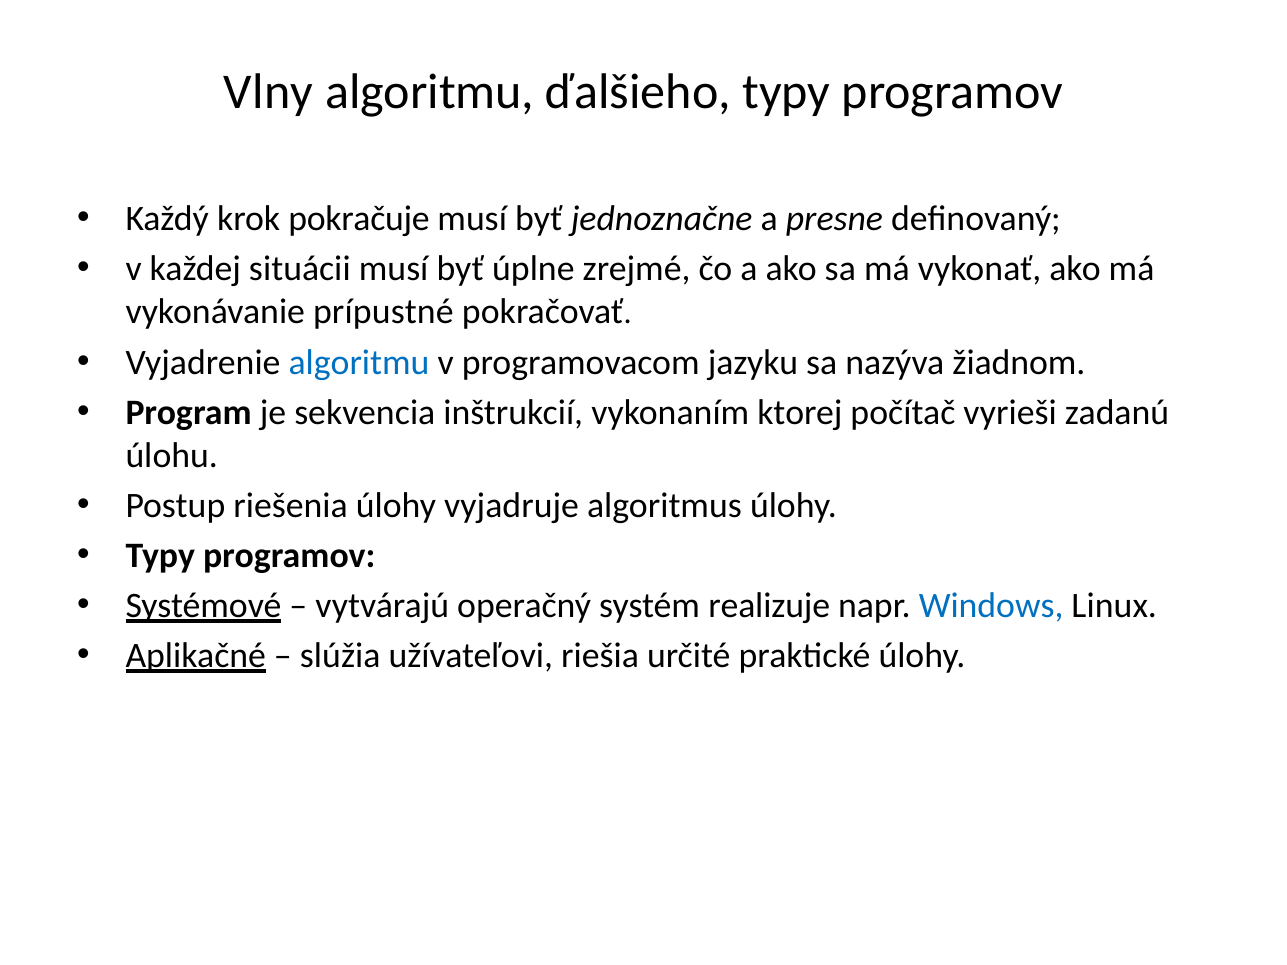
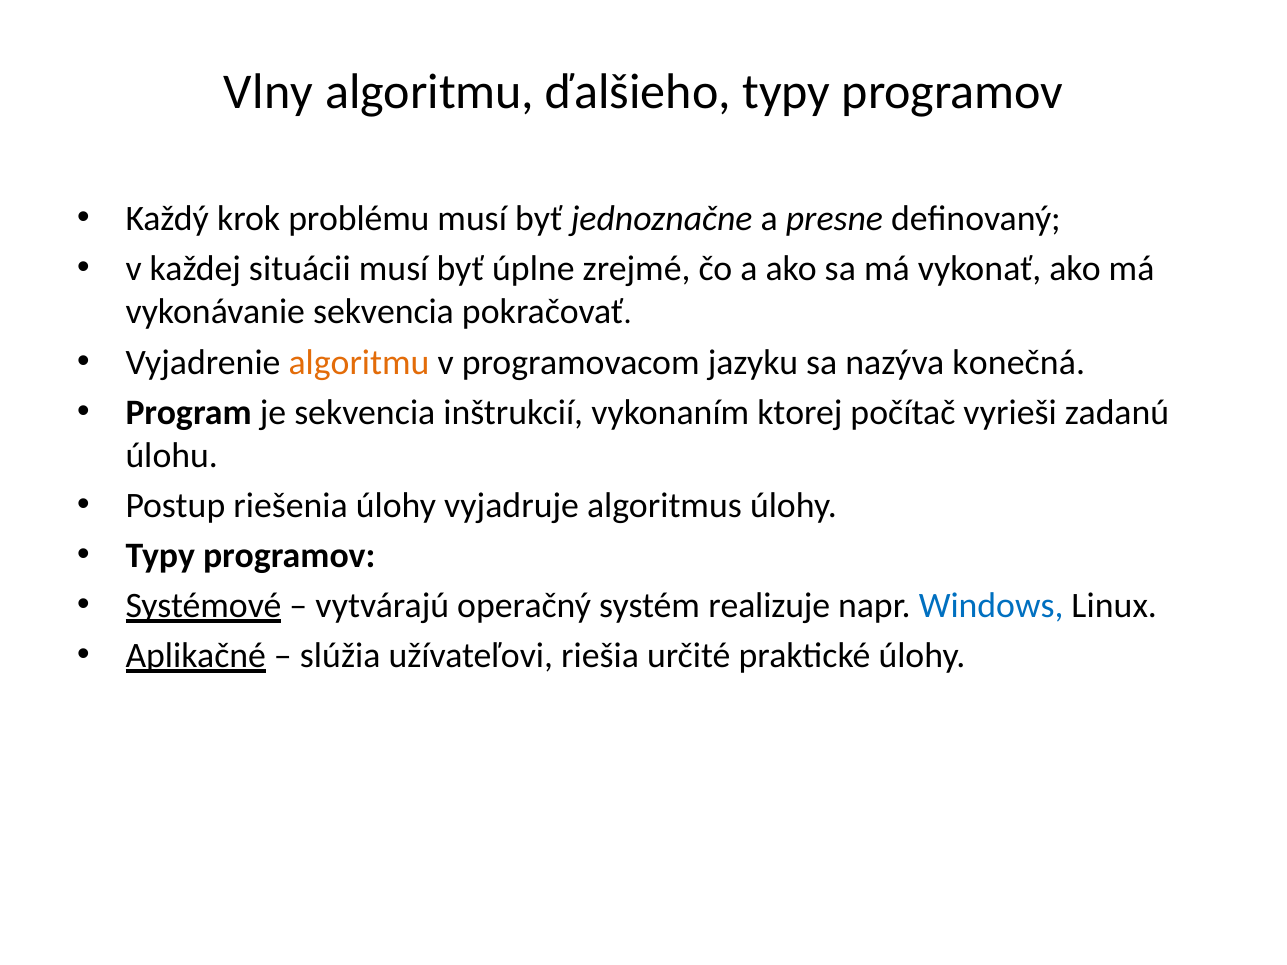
pokračuje: pokračuje -> problému (359, 219)
vykonávanie prípustné: prípustné -> sekvencia (383, 312)
algoritmu colour: blue -> orange (359, 362)
žiadnom: žiadnom -> konečná (1019, 362)
